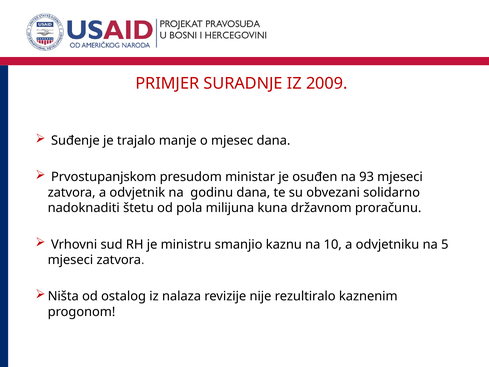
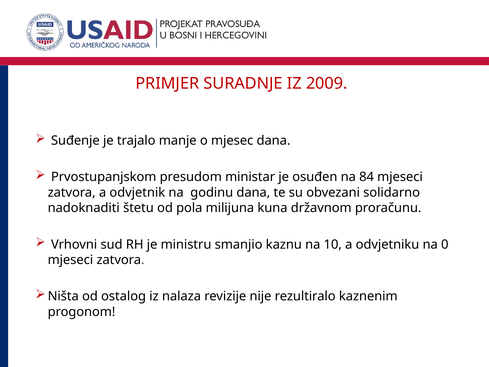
93: 93 -> 84 (367, 177)
5: 5 -> 0 (445, 244)
